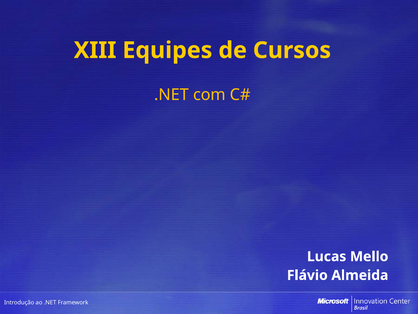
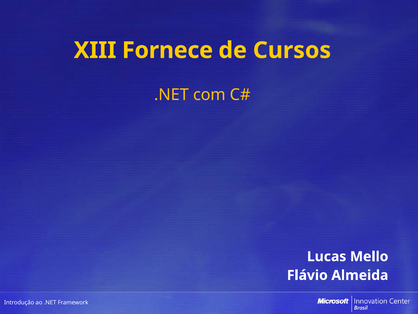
Equipes: Equipes -> Fornece (167, 50)
